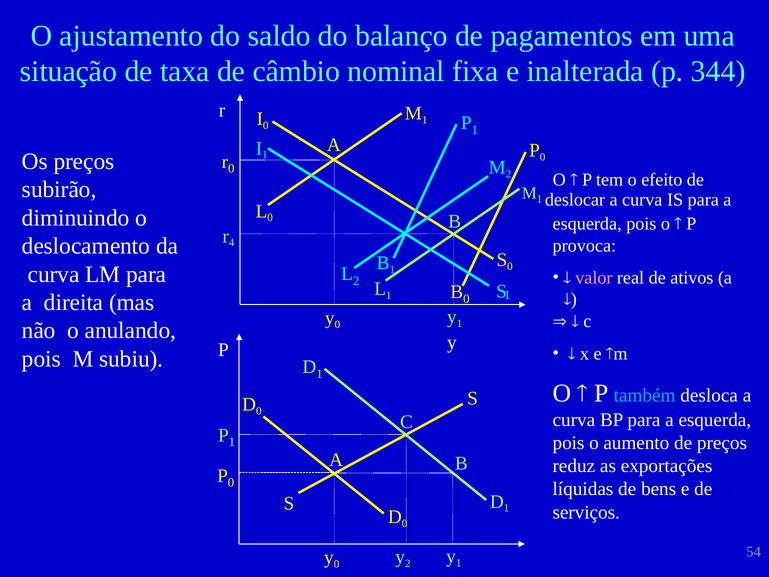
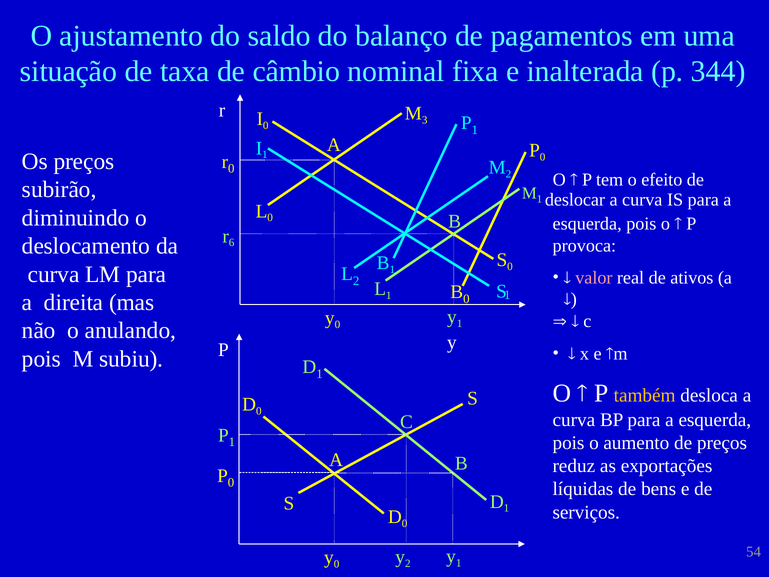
1: 1 -> 3 (425, 120)
4: 4 -> 6 (232, 243)
também colour: light blue -> yellow (645, 395)
